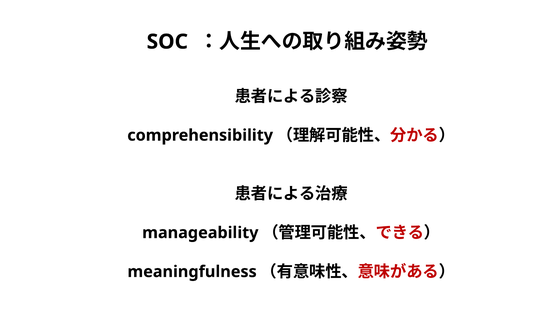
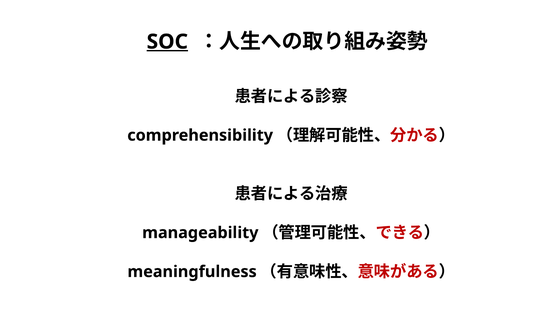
SOC underline: none -> present (167, 42)
